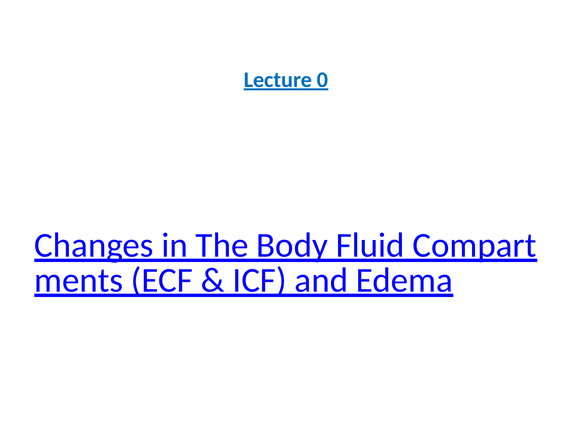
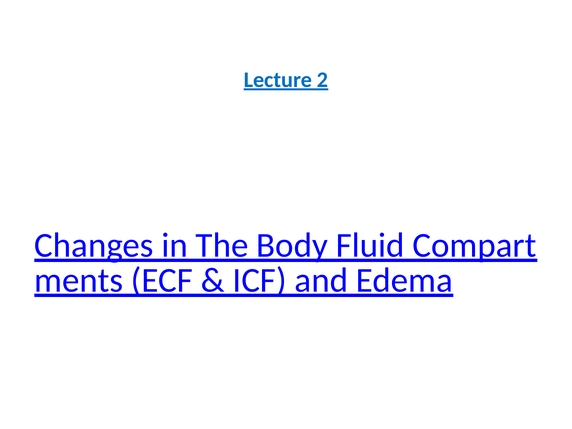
0: 0 -> 2 (323, 80)
